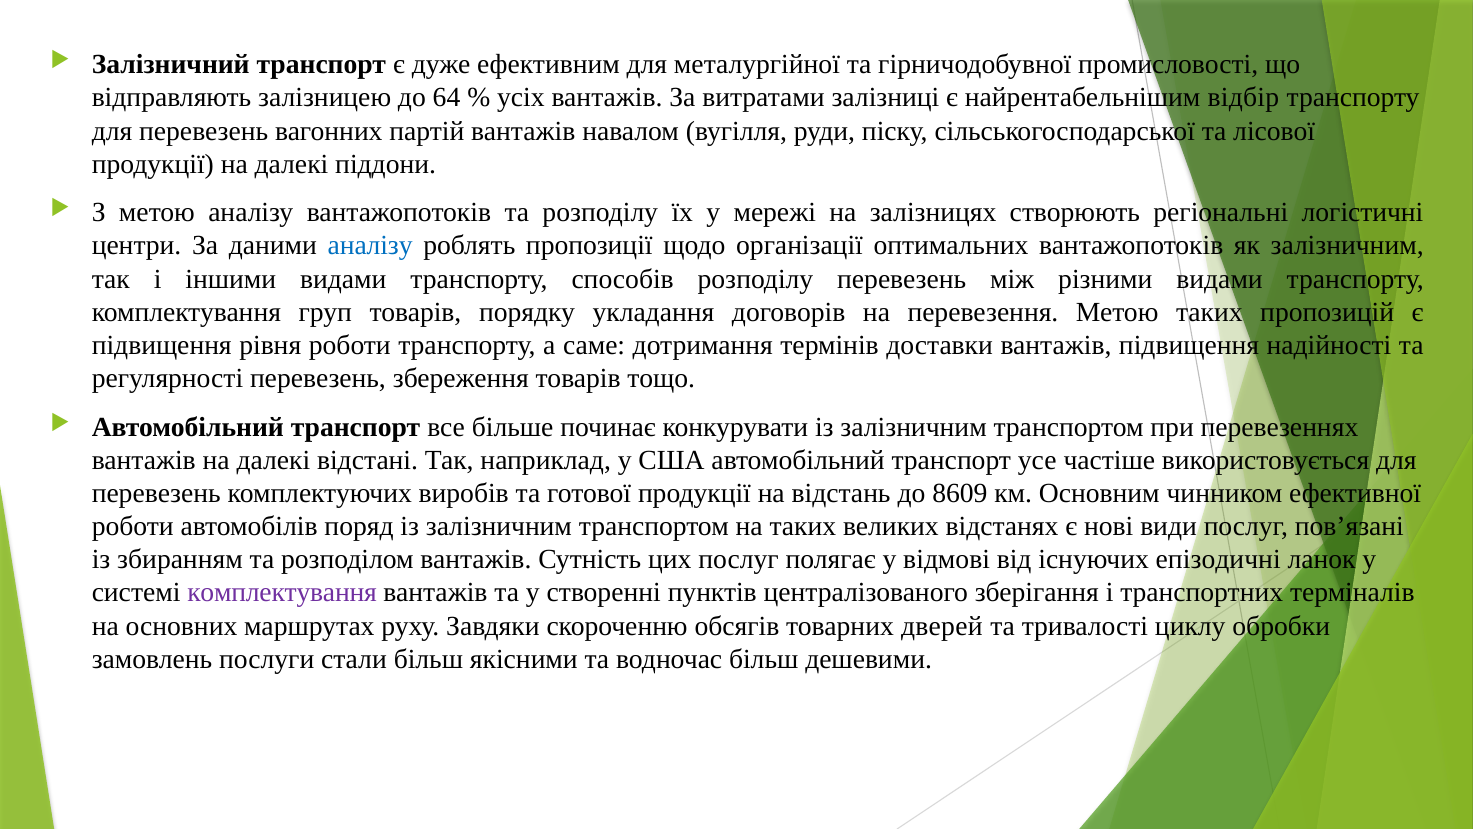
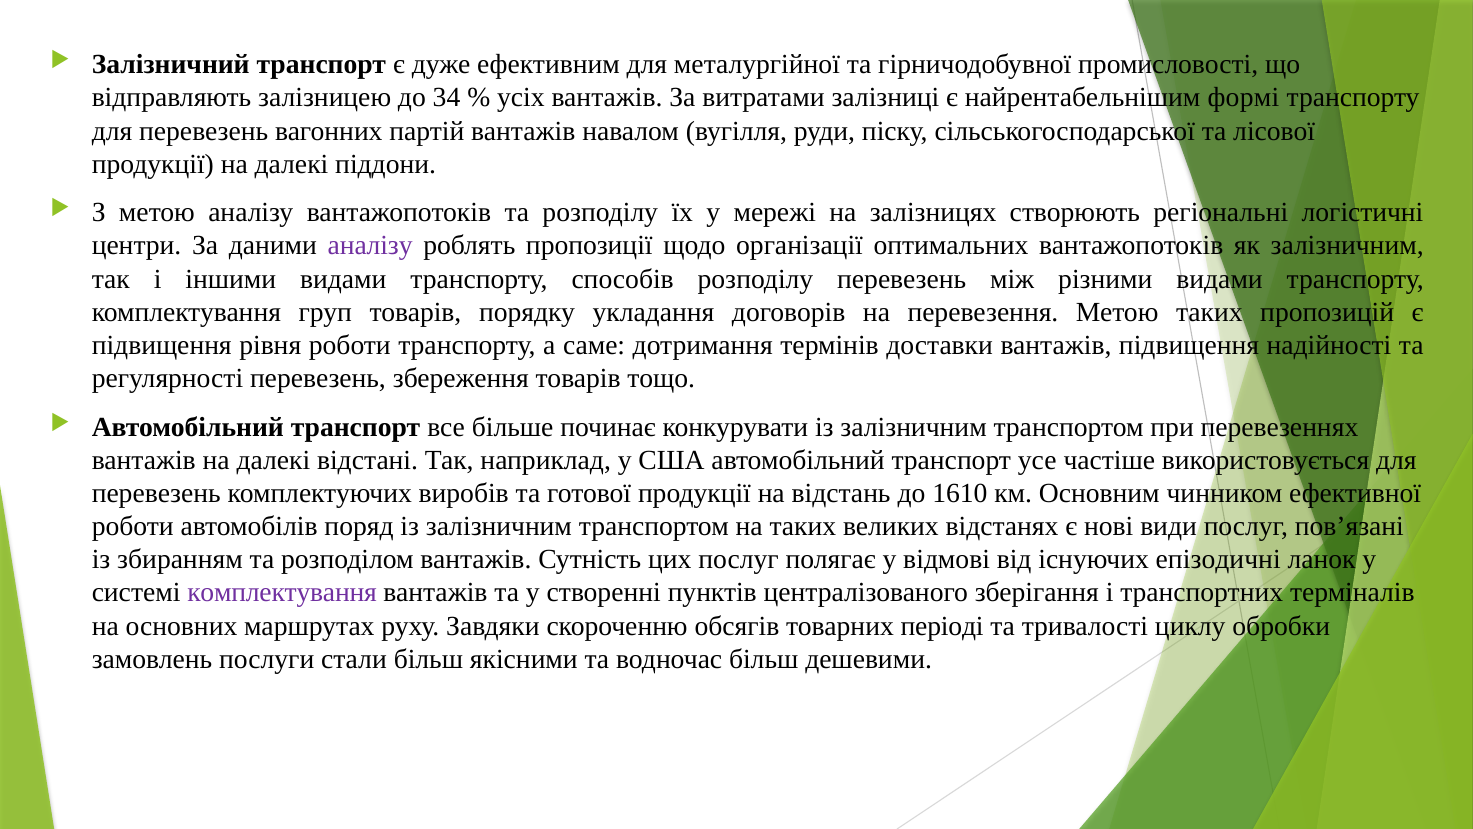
64: 64 -> 34 (447, 98)
відбір: відбір -> формі (1243, 98)
аналізу colour: blue -> purple (370, 246)
8609: 8609 -> 1610 (960, 493)
дверей: дверей -> періоді (942, 626)
